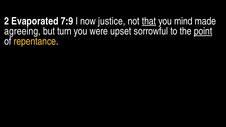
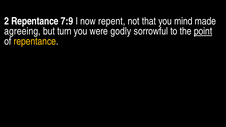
2 Evaporated: Evaporated -> Repentance (35, 21)
justice: justice -> repent (112, 21)
that underline: present -> none (149, 21)
upset: upset -> godly (121, 31)
